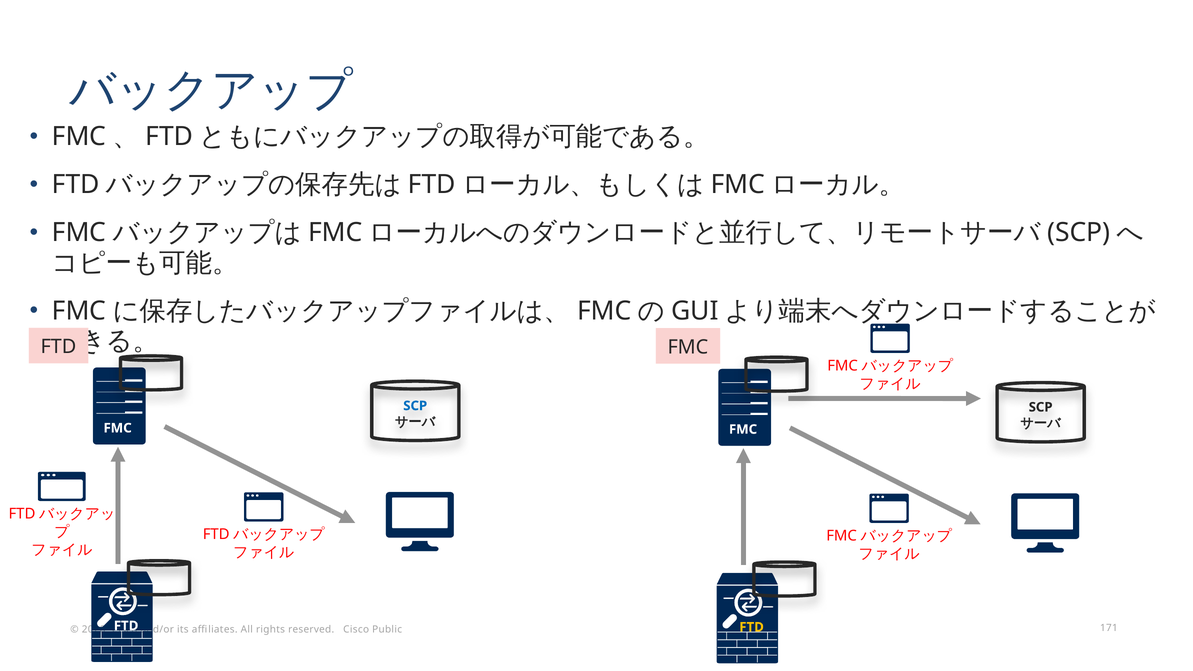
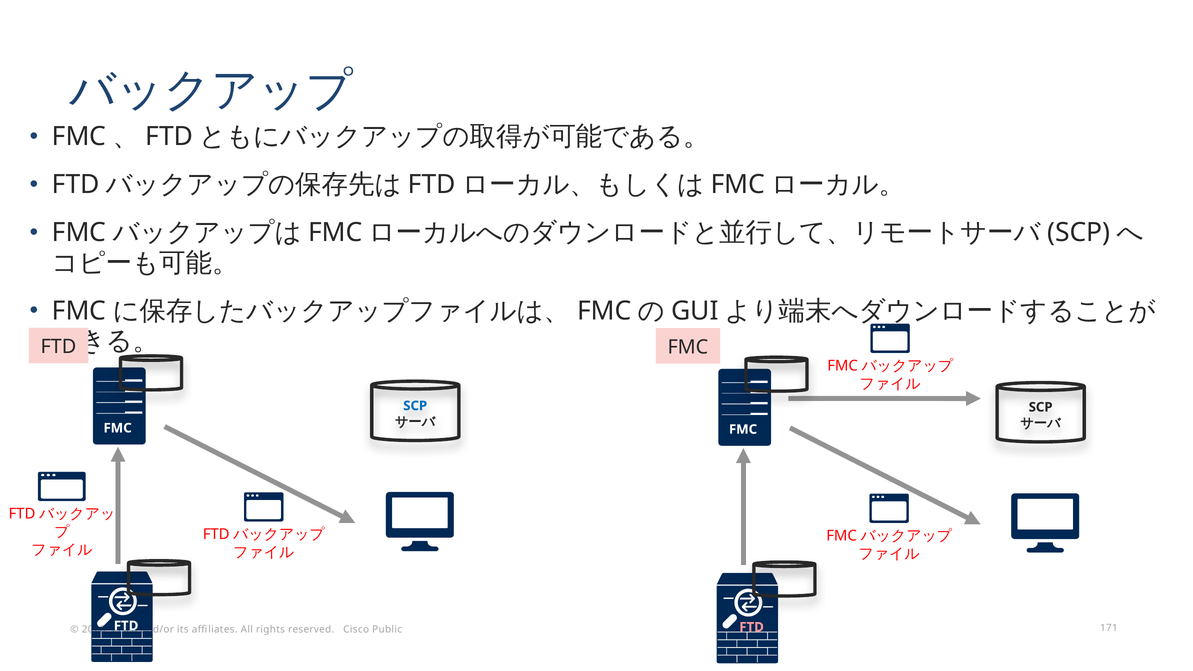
FTD colour: yellow -> pink (752, 627)
